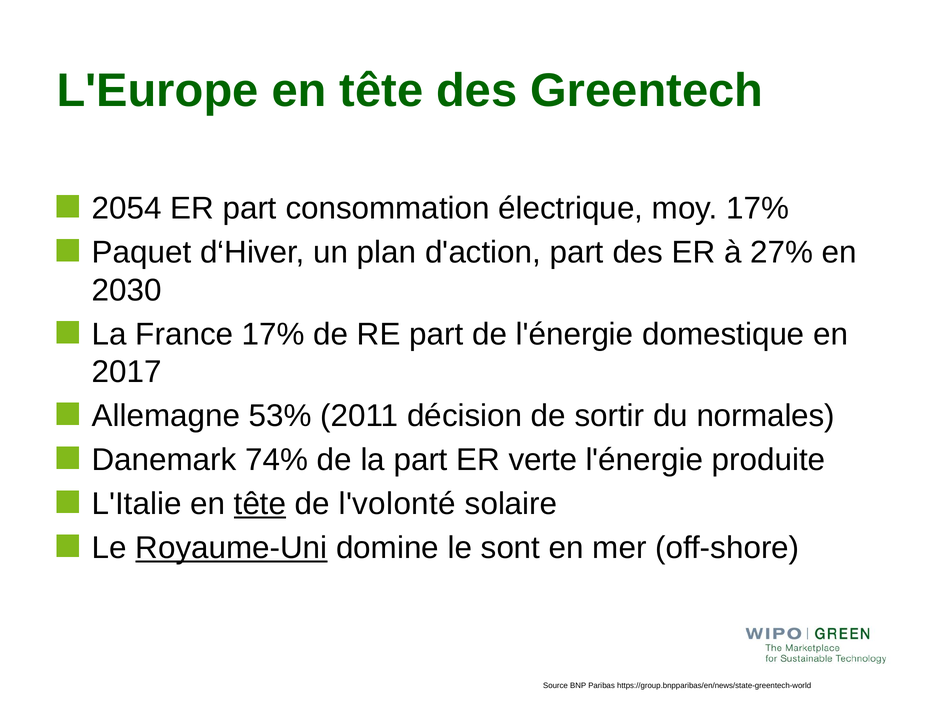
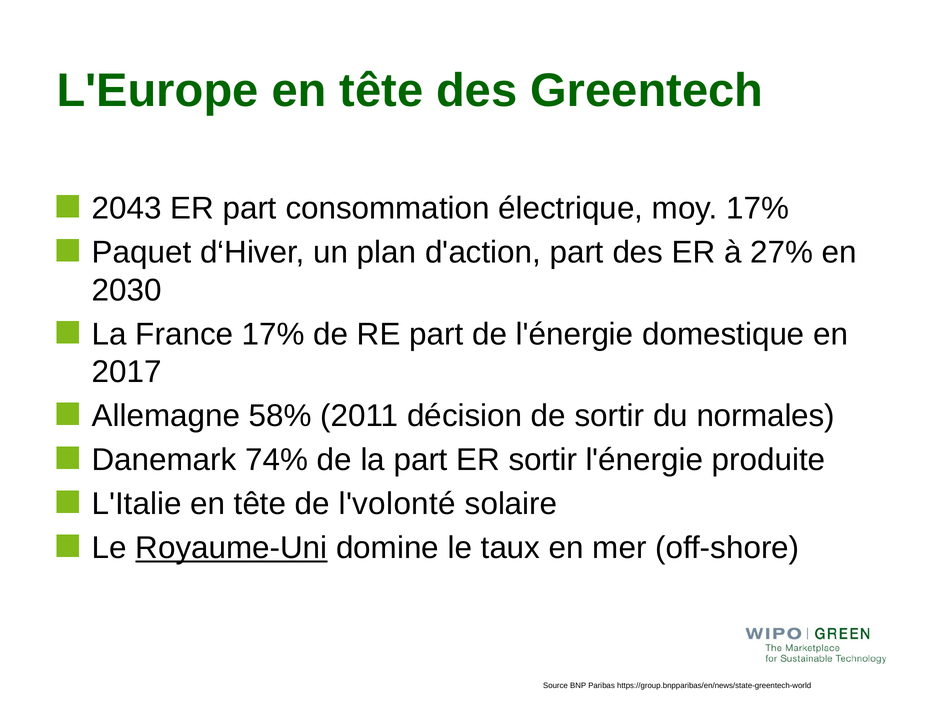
2054: 2054 -> 2043 (127, 208)
53%: 53% -> 58% (280, 416)
ER verte: verte -> sortir (543, 460)
tête underline: present -> none (260, 504)
sont: sont -> taux (510, 547)
